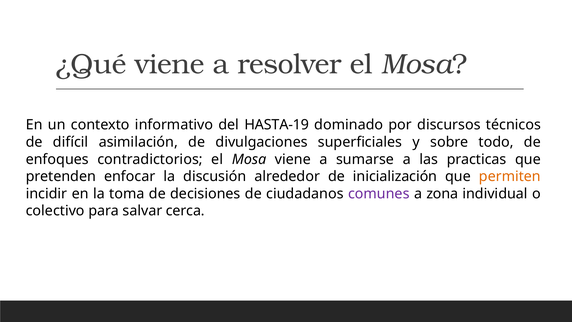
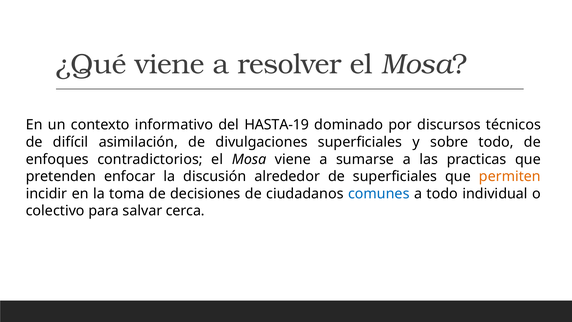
de inicialización: inicialización -> superficiales (395, 176)
comunes colour: purple -> blue (379, 193)
a zona: zona -> todo (442, 193)
